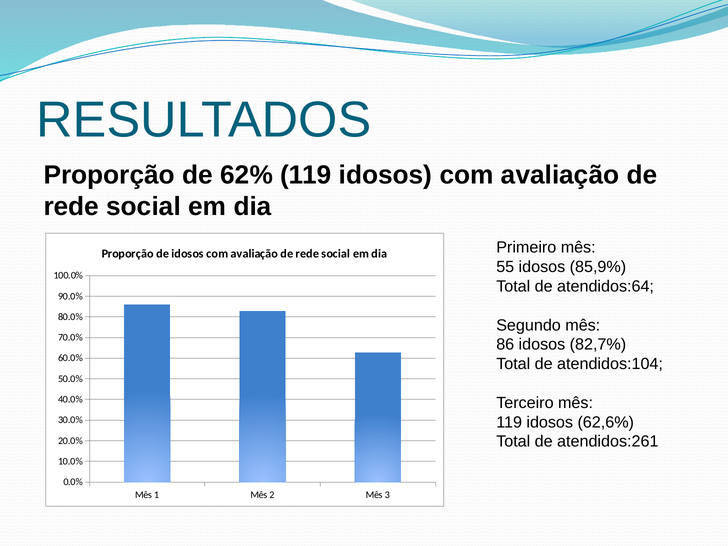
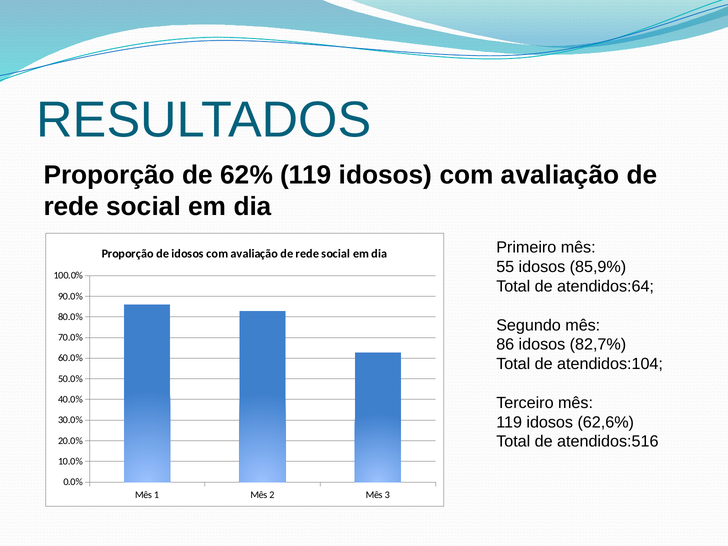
atendidos:261: atendidos:261 -> atendidos:516 (608, 442)
